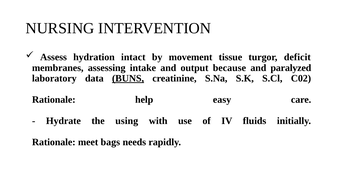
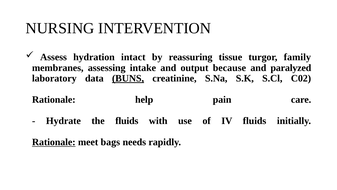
movement: movement -> reassuring (191, 57)
deficit: deficit -> family (297, 57)
easy: easy -> pain (222, 99)
the using: using -> fluids (127, 121)
Rationale underline: none -> present (54, 142)
